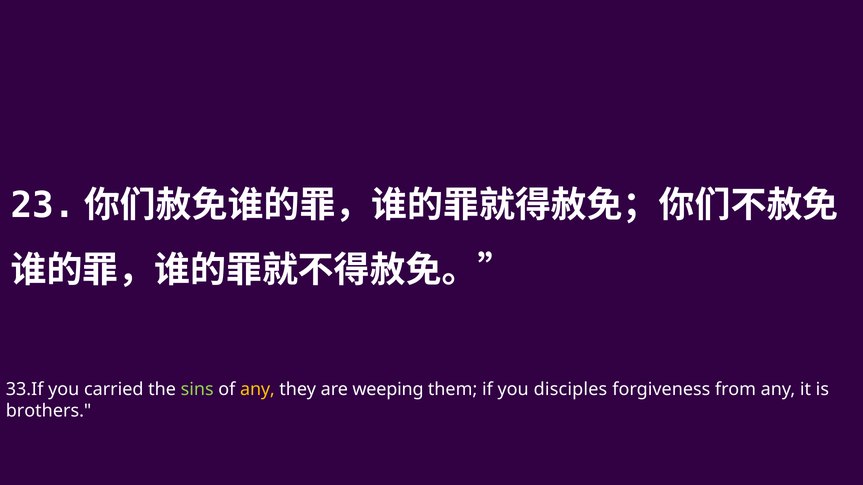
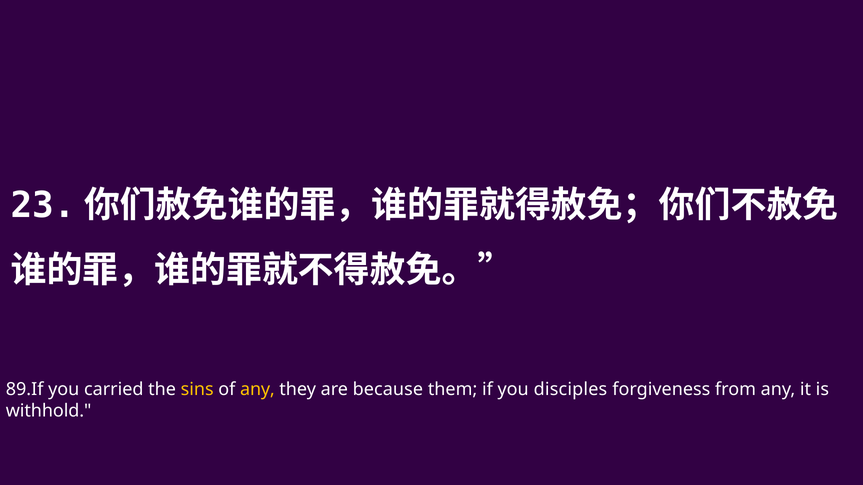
33.If: 33.If -> 89.If (25, 390)
sins colour: light green -> yellow (197, 390)
weeping: weeping -> because (388, 390)
brothers: brothers -> withhold (49, 411)
